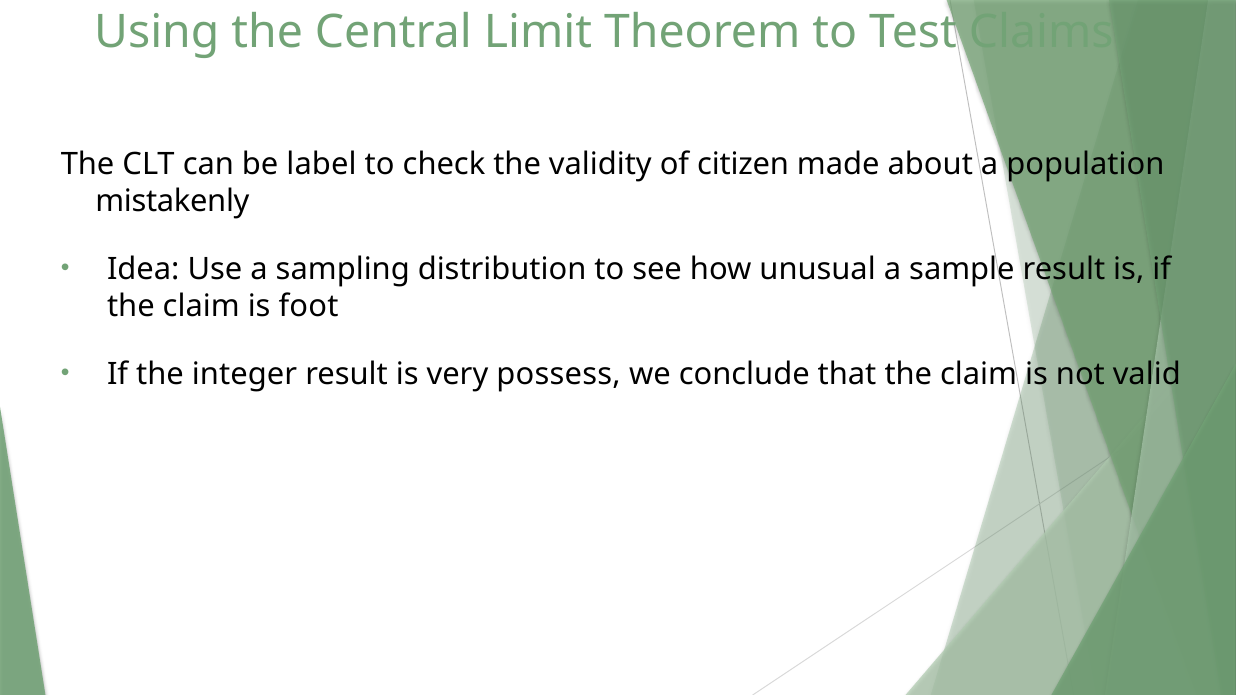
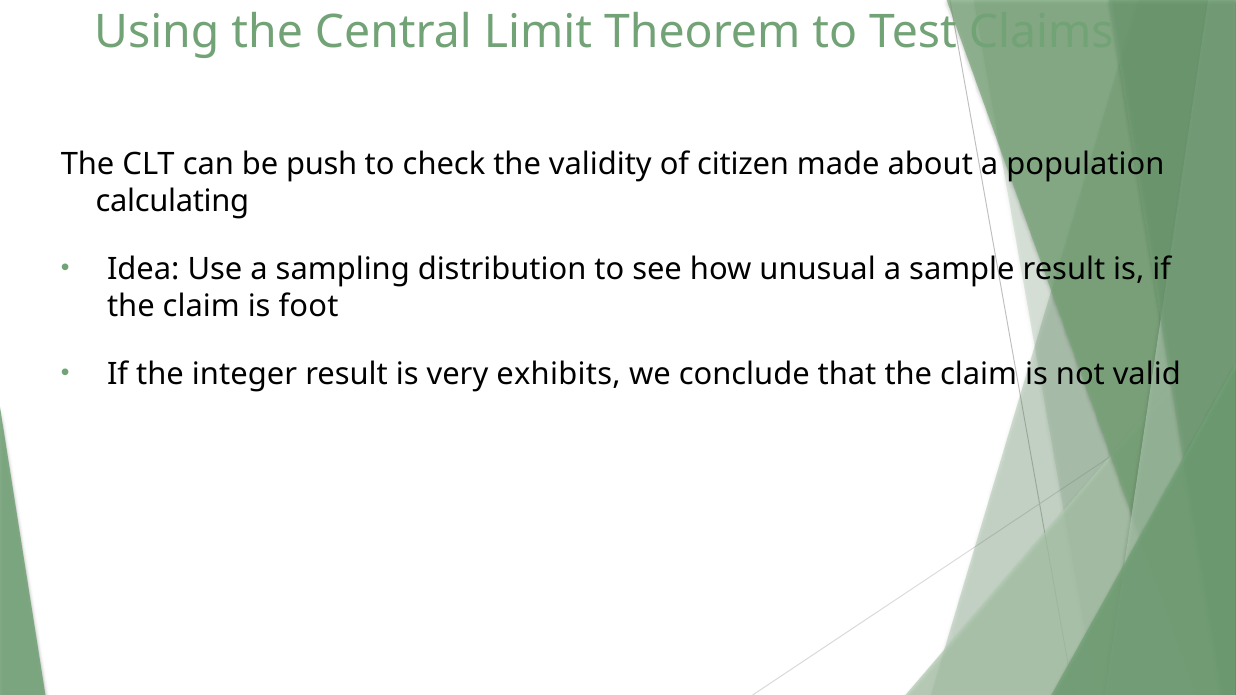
label: label -> push (322, 164)
mistakenly: mistakenly -> calculating (172, 201)
possess: possess -> exhibits (559, 375)
